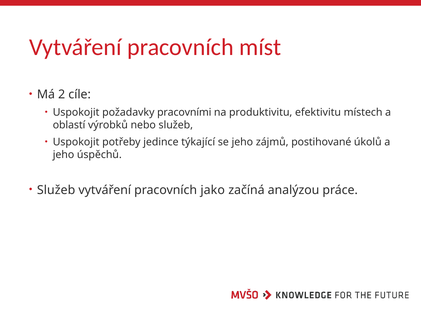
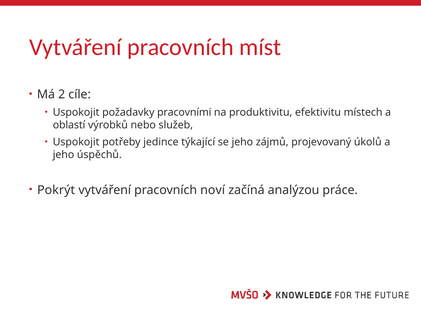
postihované: postihované -> projevovaný (321, 142)
Služeb: Služeb -> Pokrýt (56, 190)
jako: jako -> noví (213, 190)
